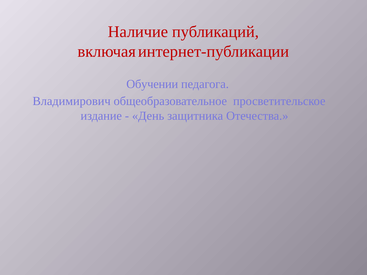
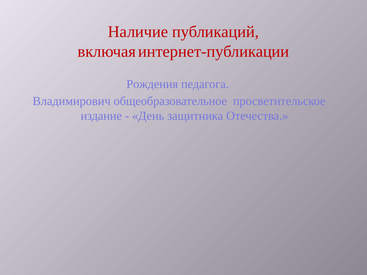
Обучении: Обучении -> Рождения (152, 84)
